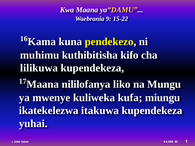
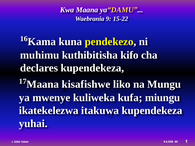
lilikuwa: lilikuwa -> declares (39, 68)
nililofanya: nililofanya -> kisafishwe (86, 84)
